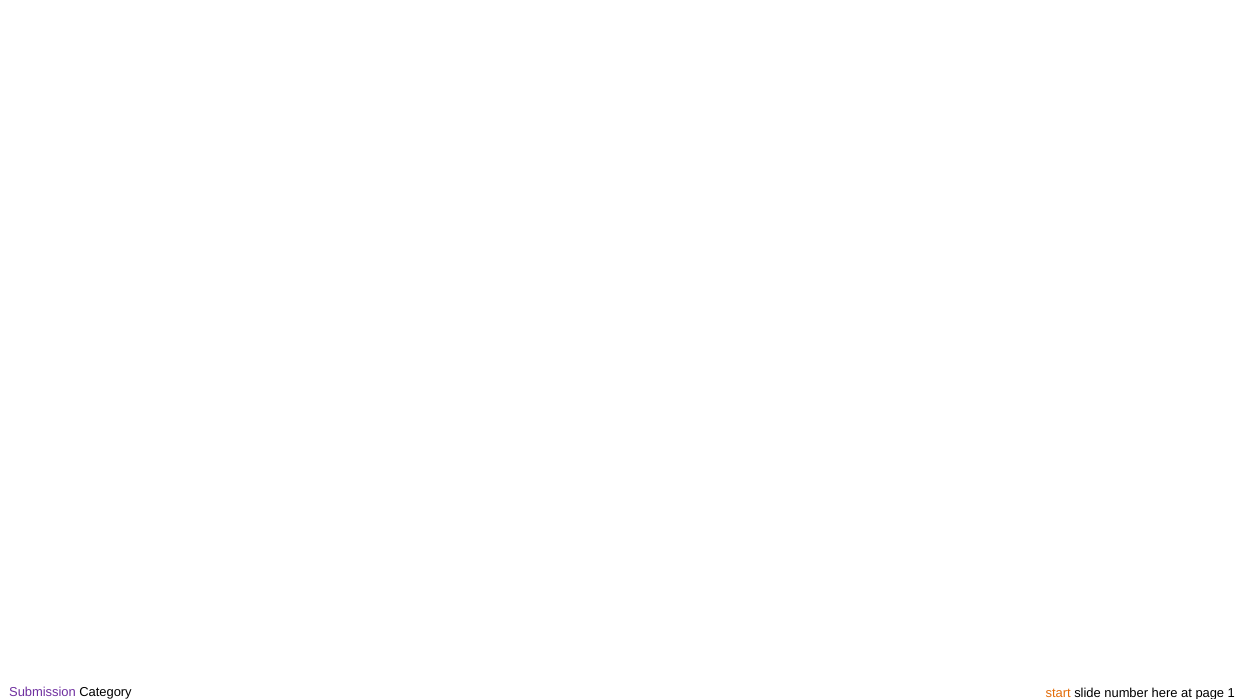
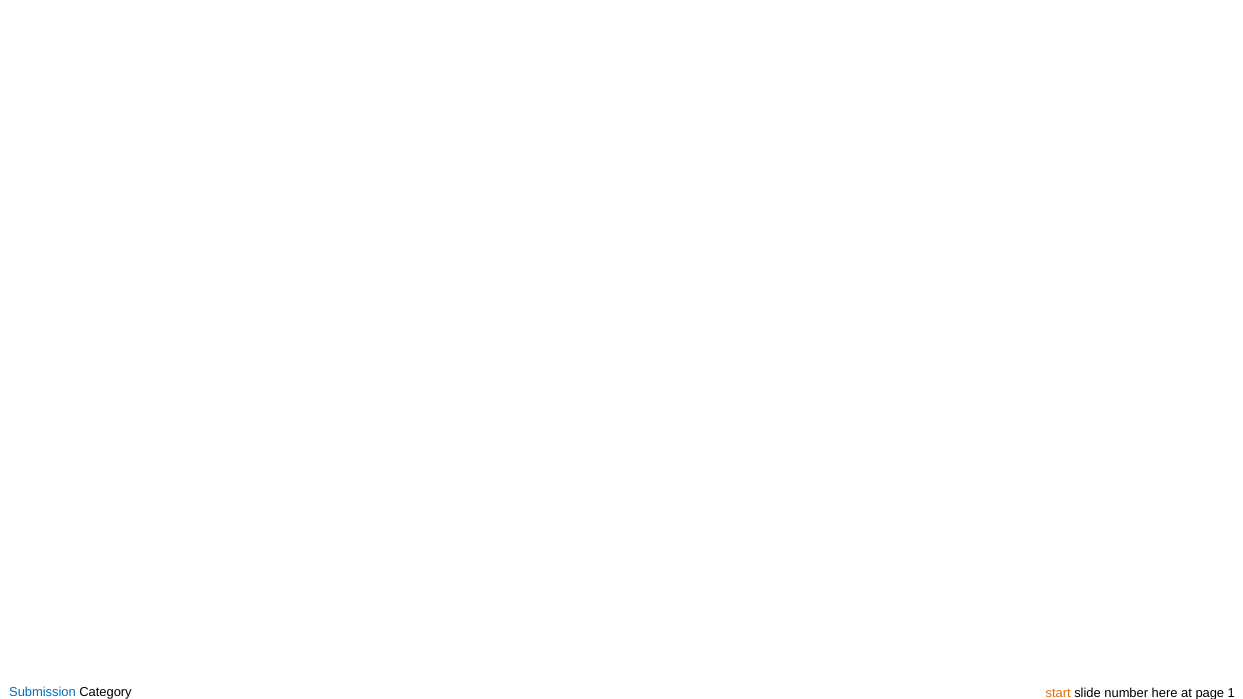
Submission colour: purple -> blue (42, 692)
